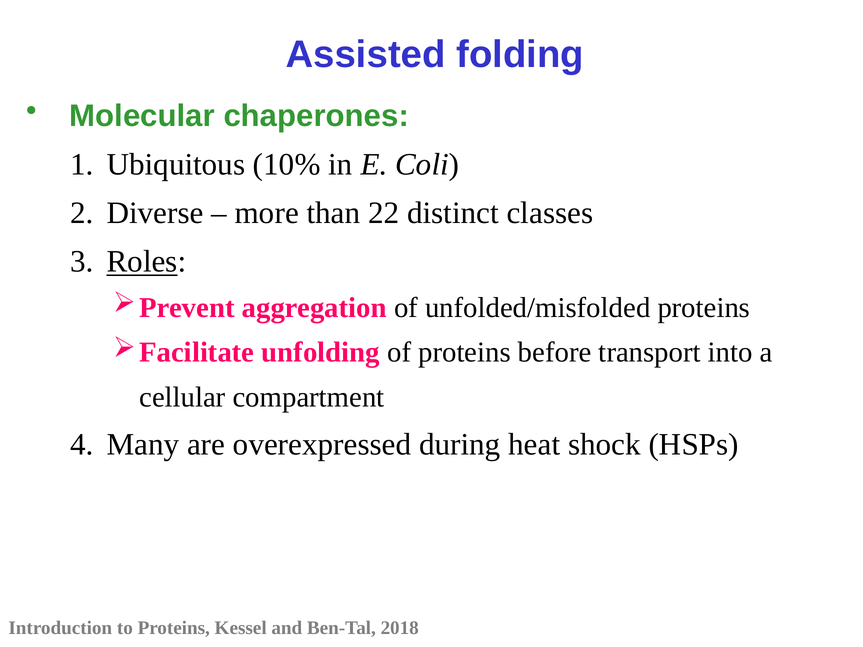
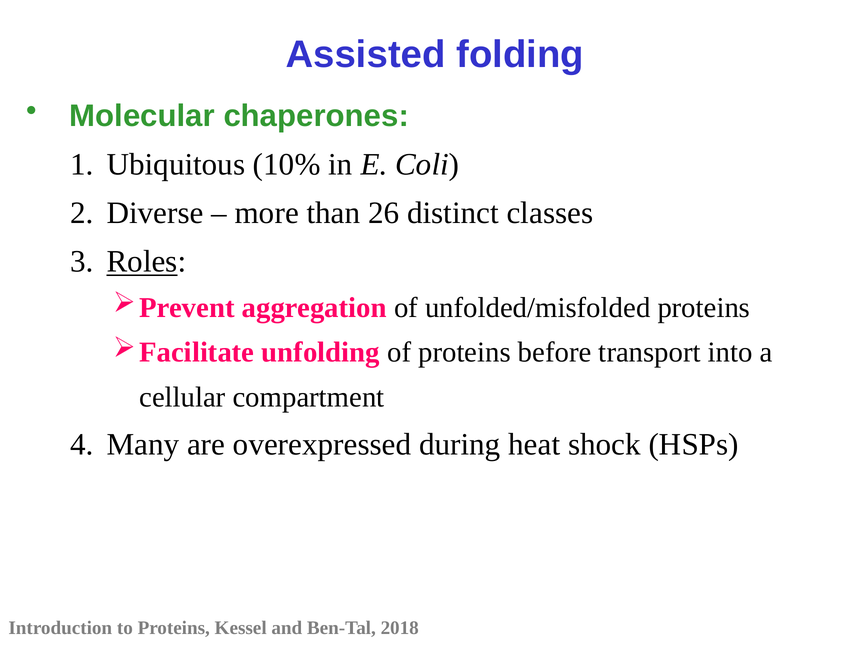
22: 22 -> 26 (384, 213)
